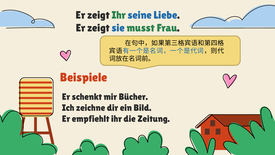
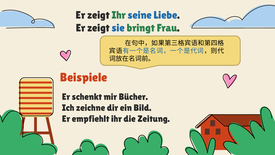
musst: musst -> bringt (141, 28)
